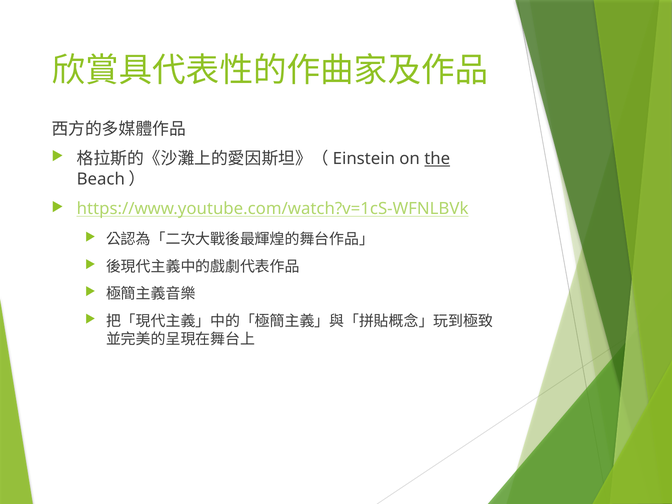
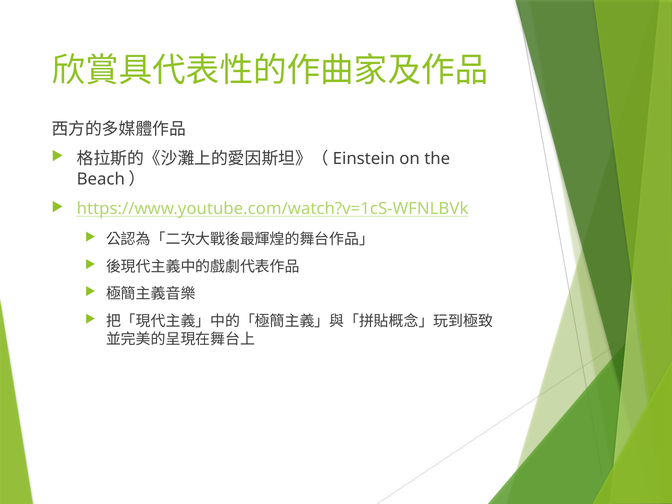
the underline: present -> none (437, 159)
